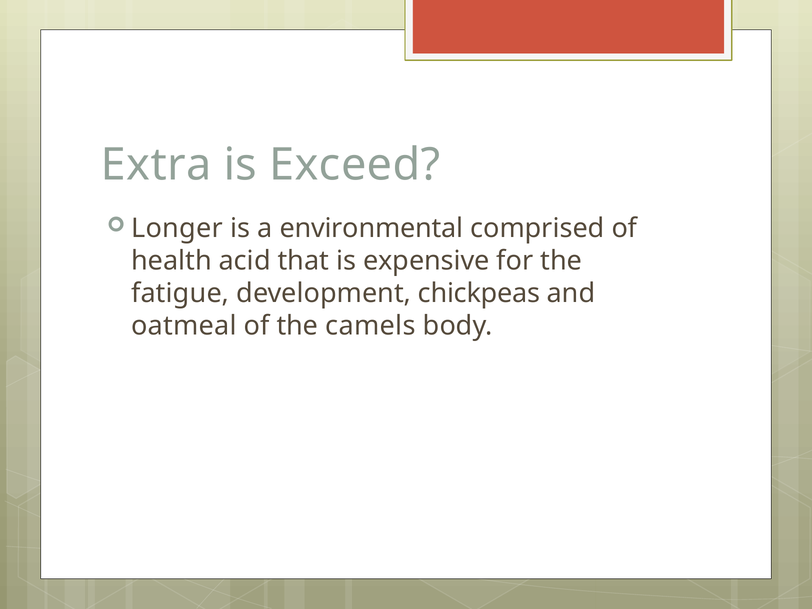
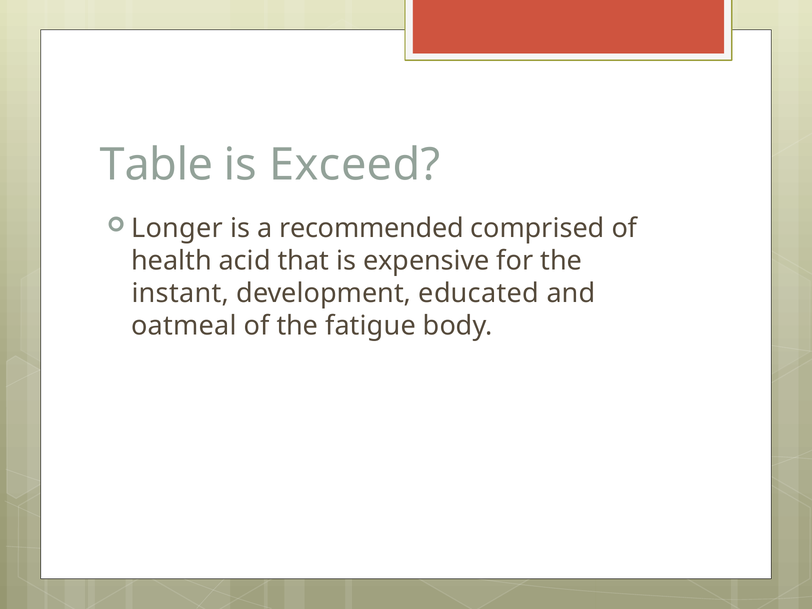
Extra: Extra -> Table (157, 165)
environmental: environmental -> recommended (372, 229)
fatigue: fatigue -> instant (180, 294)
chickpeas: chickpeas -> educated (479, 294)
camels: camels -> fatigue (371, 326)
